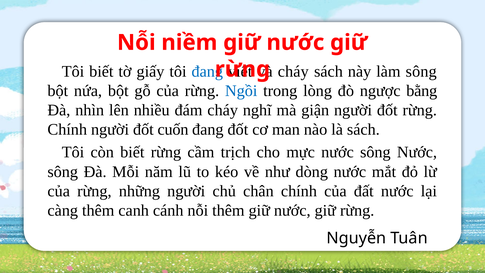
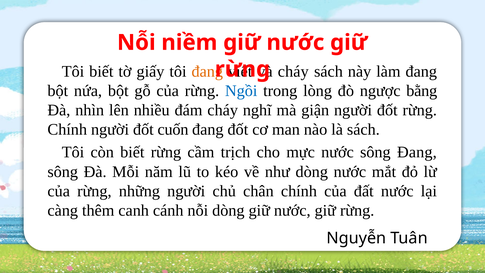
đang colour: blue -> orange (207, 71)
làm sông: sông -> đang (421, 71)
sông Nước: Nước -> Đang (417, 152)
nỗi thêm: thêm -> dòng (228, 210)
